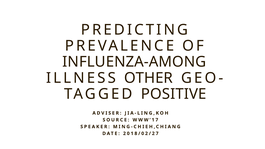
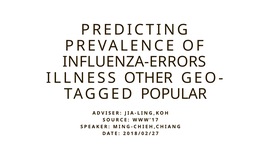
INFLUENZA-AMONG: INFLUENZA-AMONG -> INFLUENZA-ERRORS (134, 62)
POSITIVE: POSITIVE -> POPULAR (174, 94)
